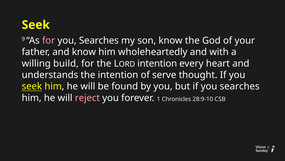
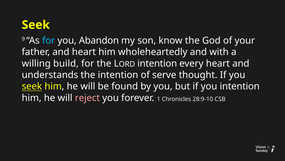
for colour: pink -> light blue (49, 40)
Searches: Searches -> Abandon (99, 40)
and know: know -> heart (84, 52)
if you searches: searches -> intention (240, 86)
